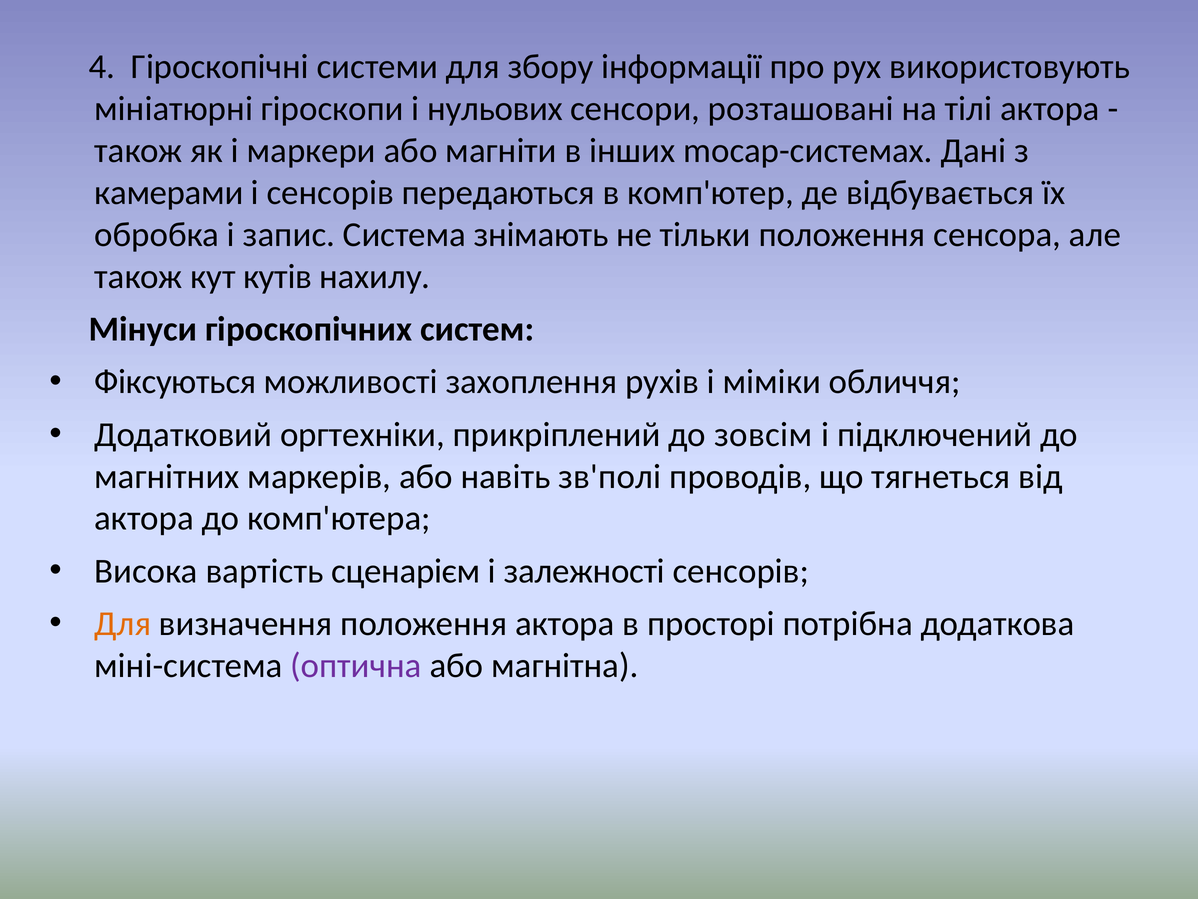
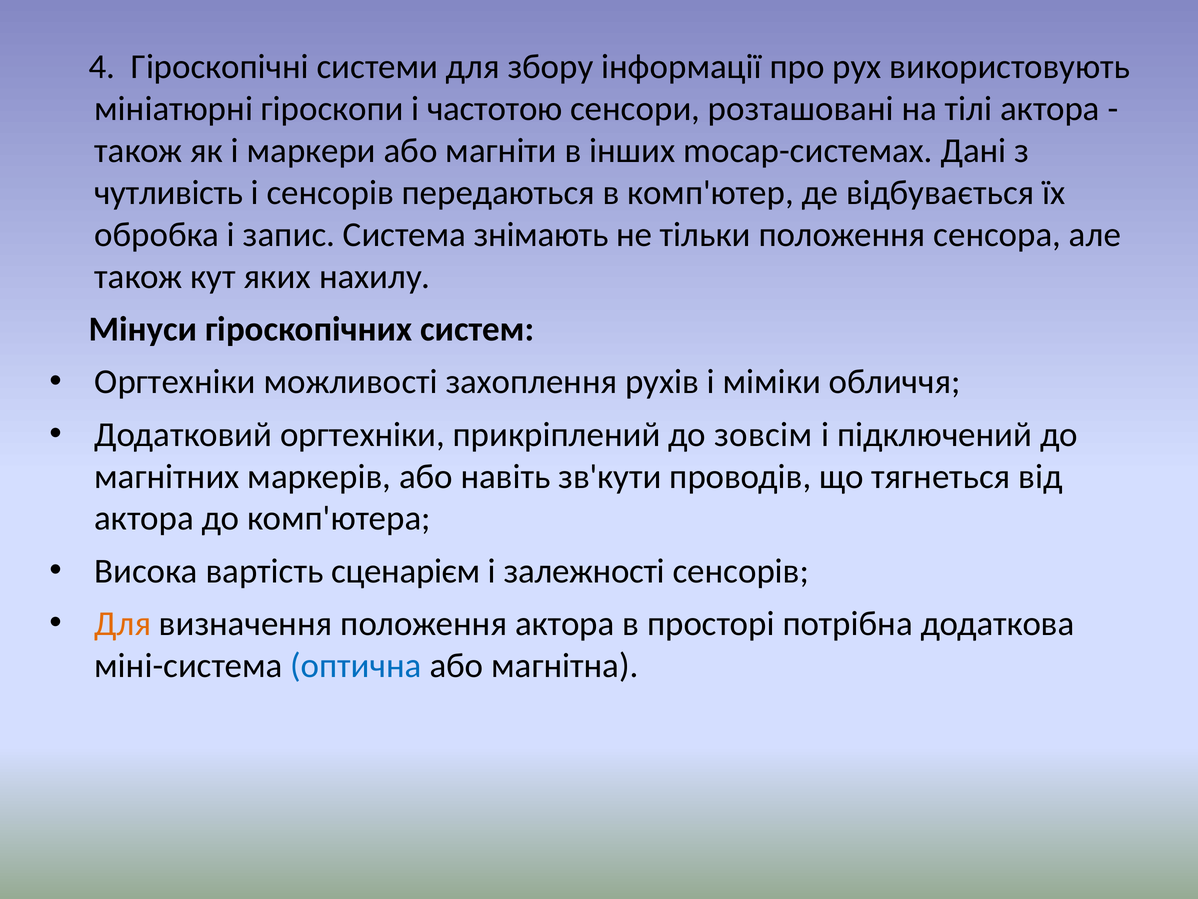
нульових: нульових -> частотою (495, 109)
камерами: камерами -> чутливість (169, 193)
кутів: кутів -> яких (277, 277)
Фіксуються: Фіксуються -> Оргтехніки (175, 382)
зв'полі: зв'полі -> зв'кути (610, 476)
оптична colour: purple -> blue (356, 665)
